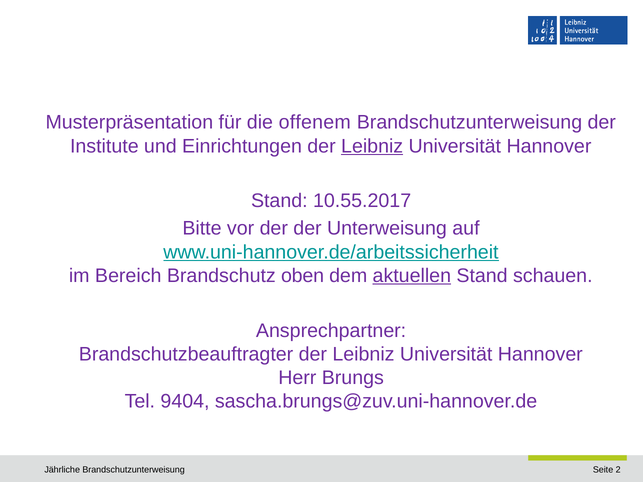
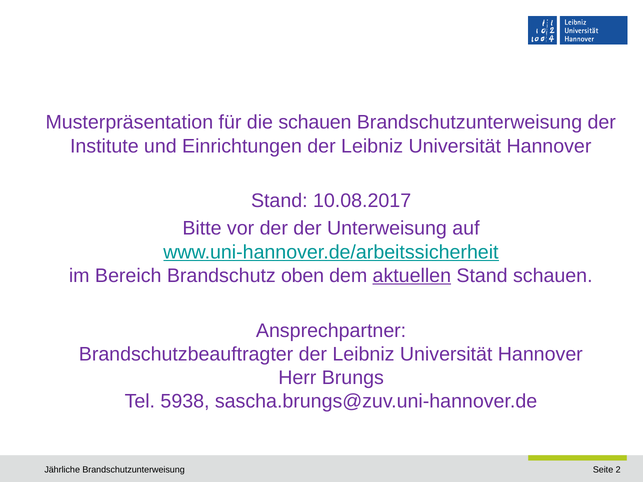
die offenem: offenem -> schauen (315, 123)
Leibniz underline: present -> none (372, 146)
10.55.2017: 10.55.2017 -> 10.08.2017 (362, 201)
9404: 9404 -> 5938 (185, 401)
